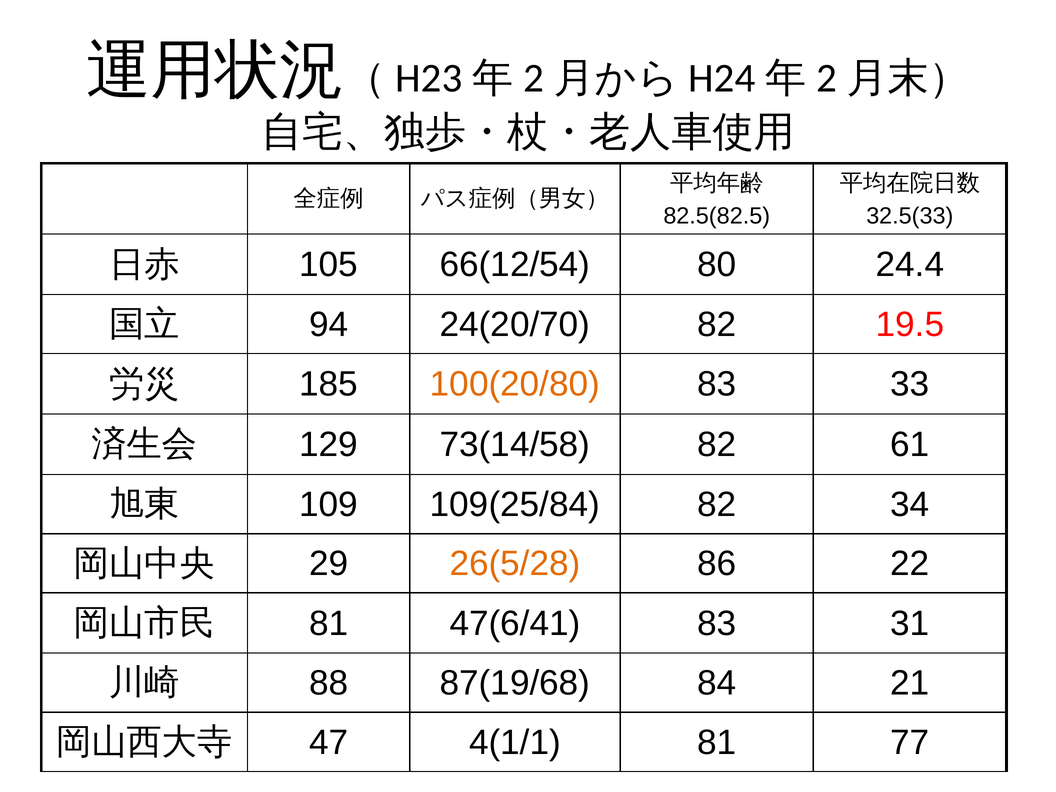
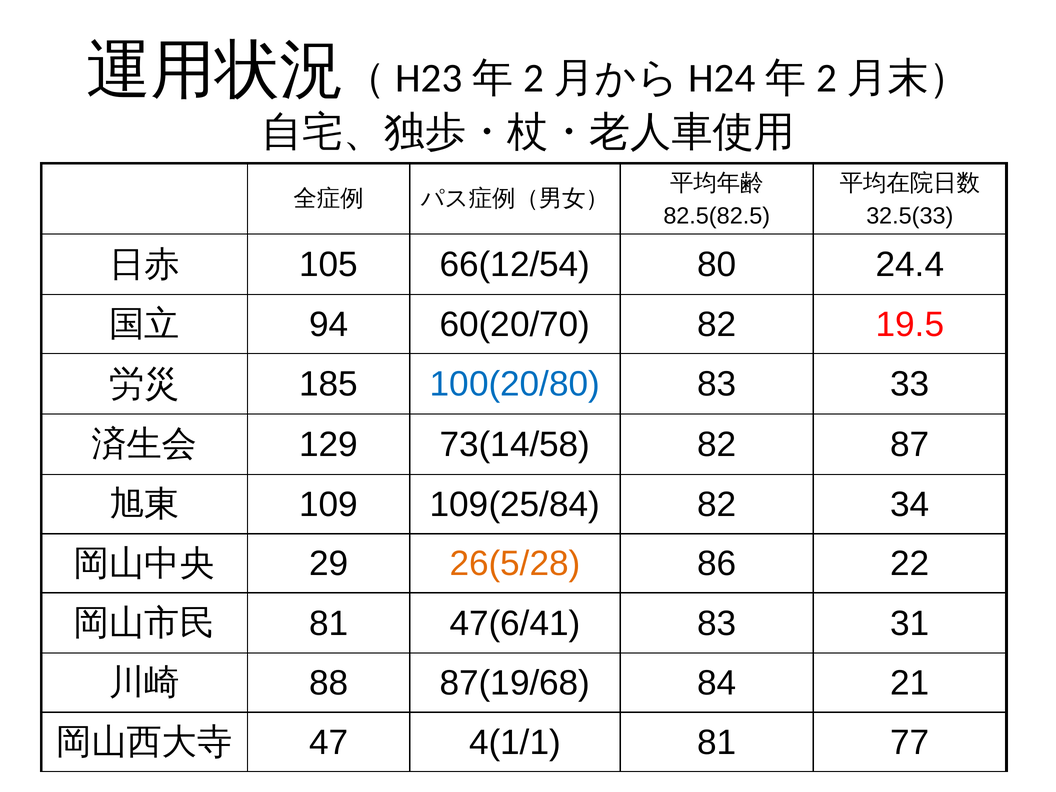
24(20/70: 24(20/70 -> 60(20/70 (515, 325)
100(20/80 colour: orange -> blue (515, 384)
61: 61 -> 87 (910, 445)
